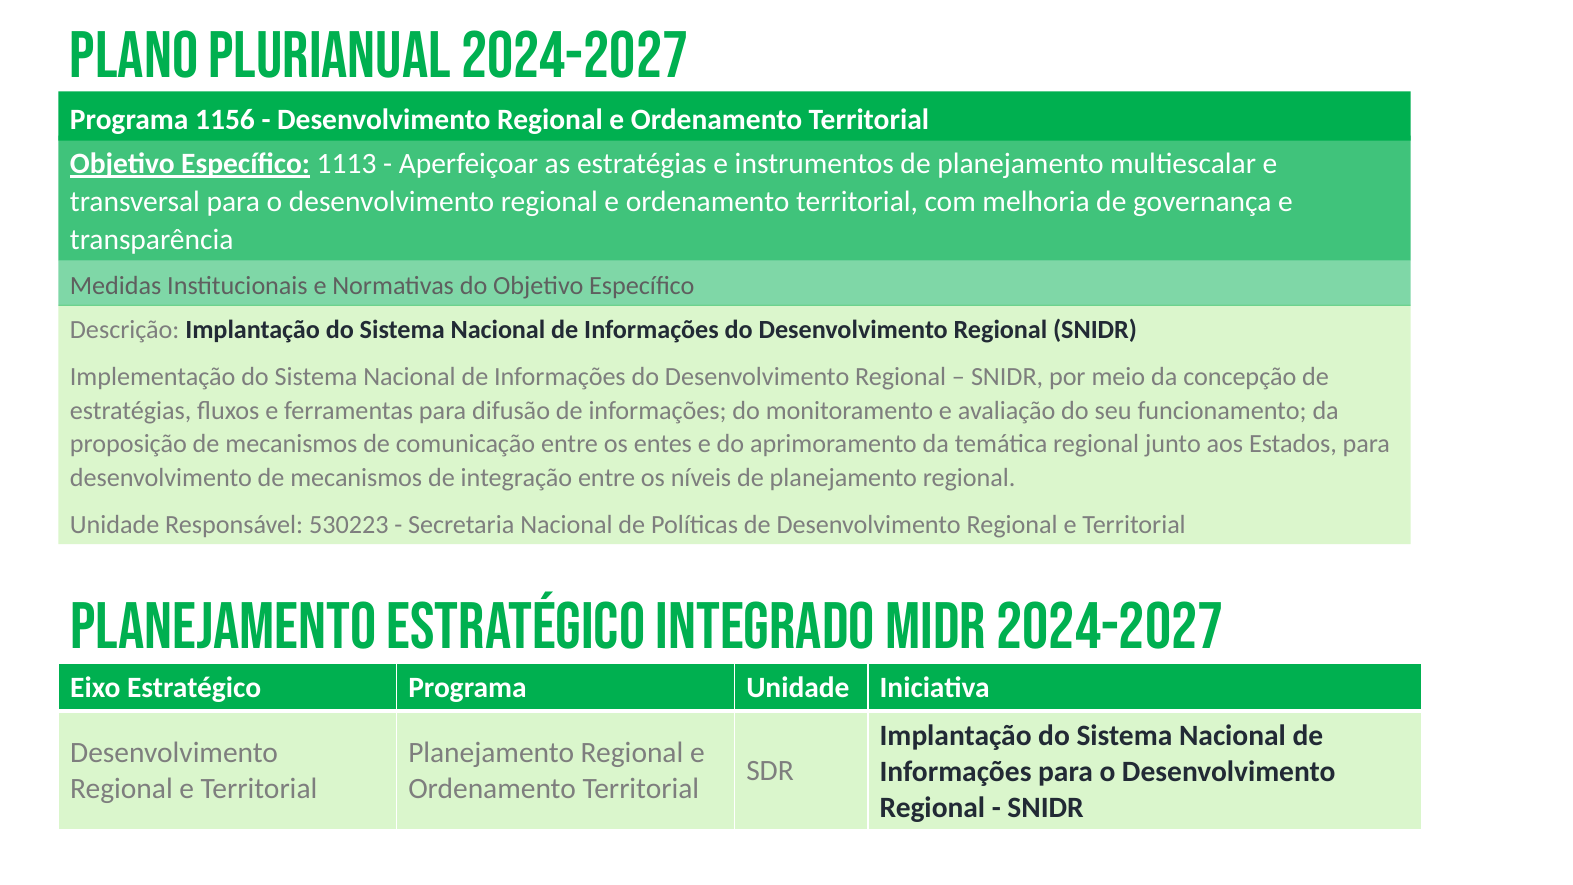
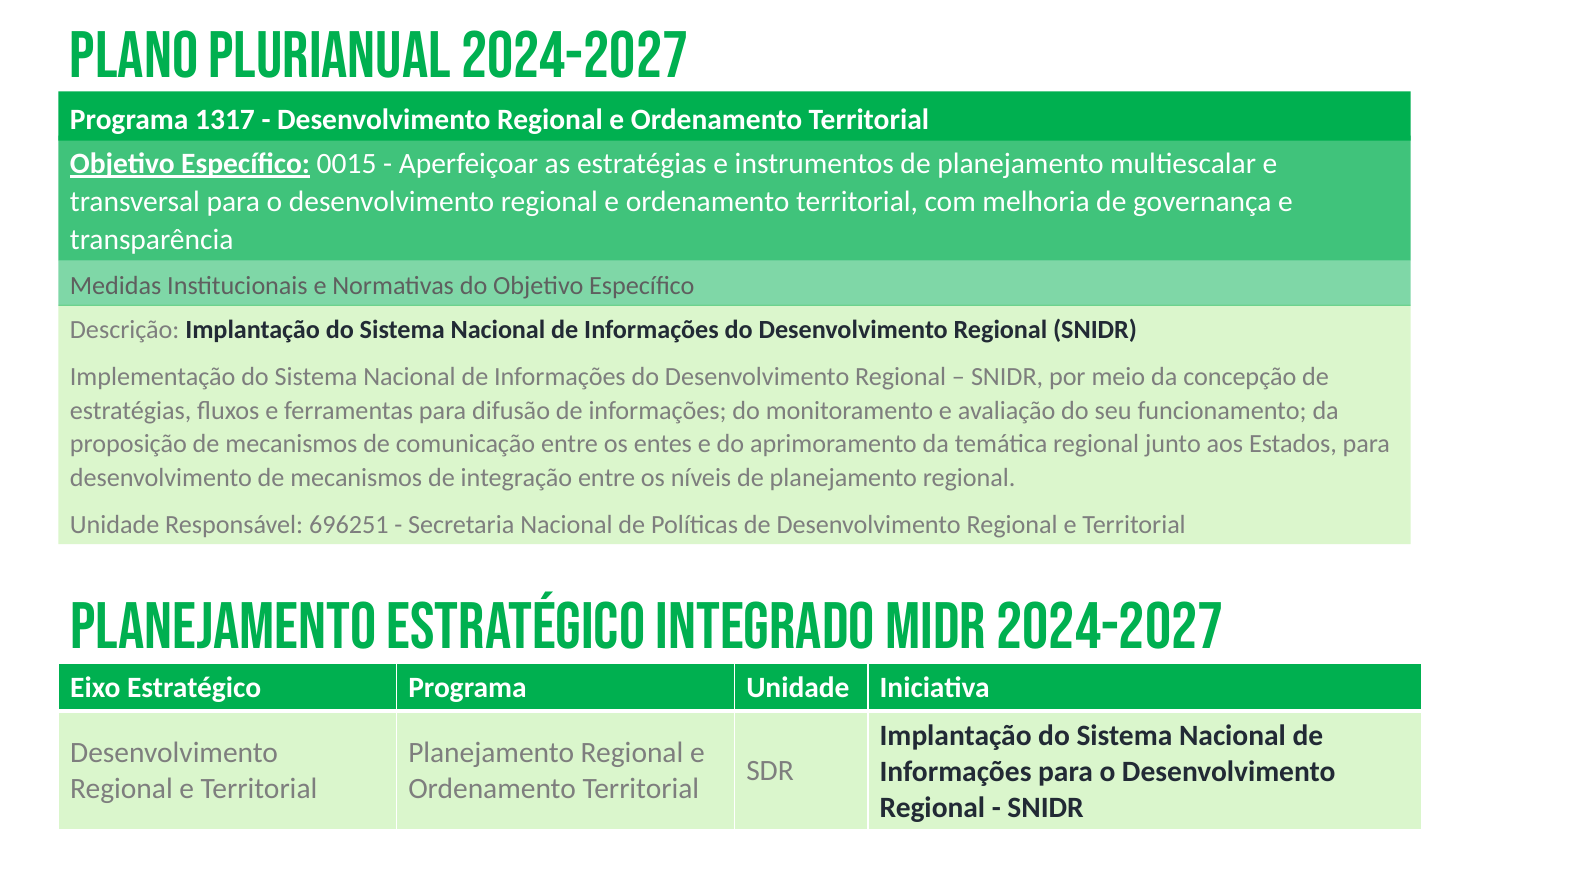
1156: 1156 -> 1317 (225, 119)
1113: 1113 -> 0015 (347, 164)
530223: 530223 -> 696251 (349, 524)
